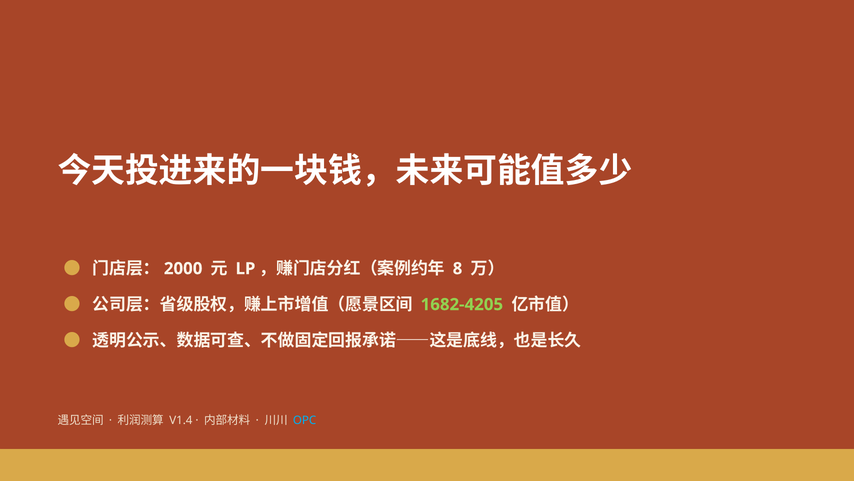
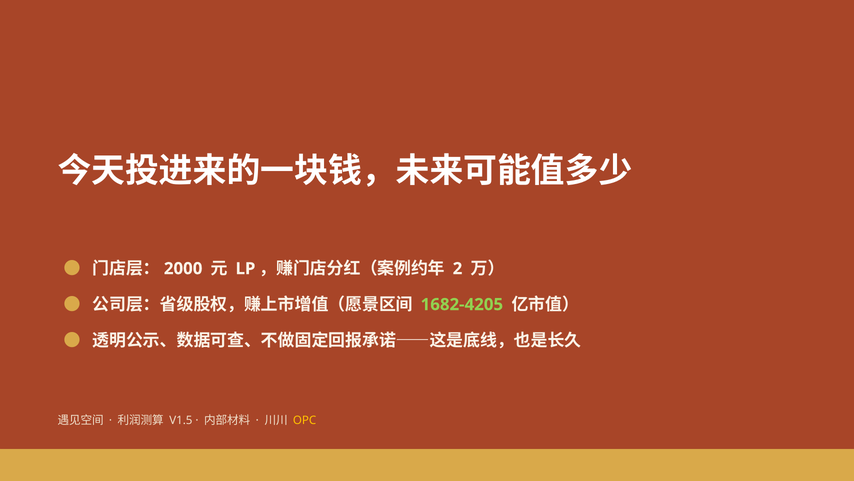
8: 8 -> 2 (458, 268)
V1.4: V1.4 -> V1.5 (181, 420)
OPC colour: light blue -> yellow (305, 420)
